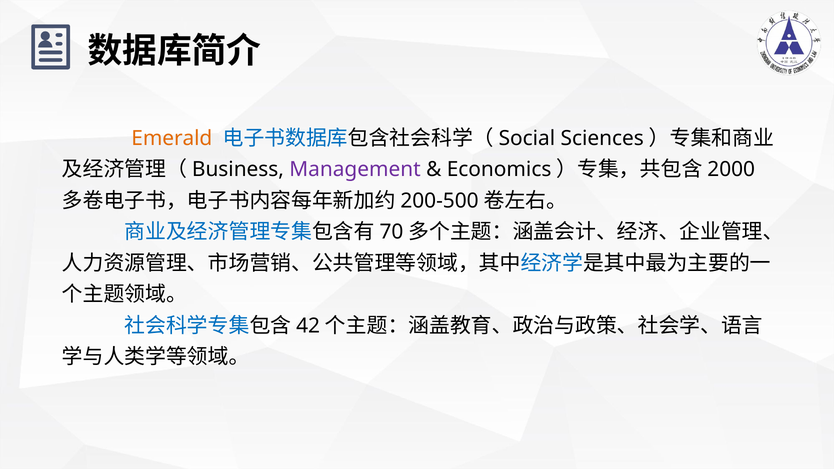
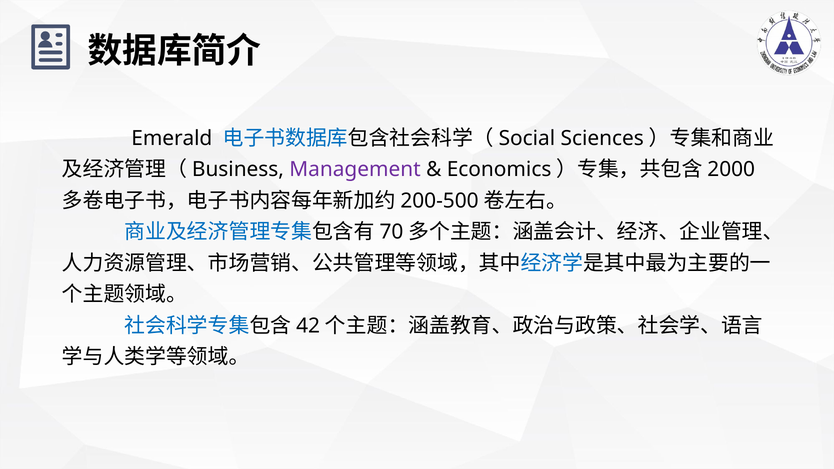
Emerald colour: orange -> black (172, 138)
